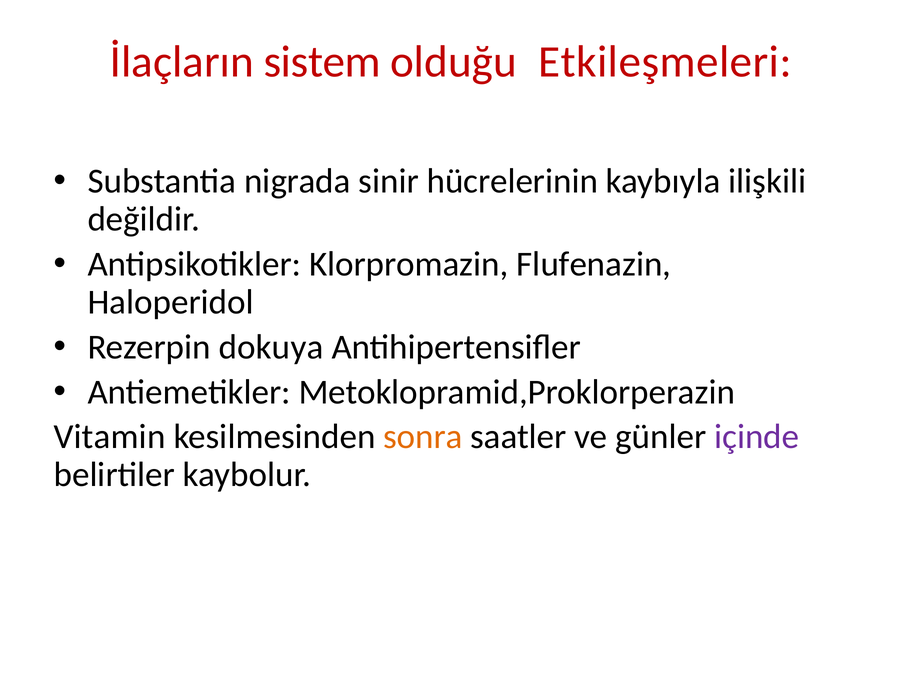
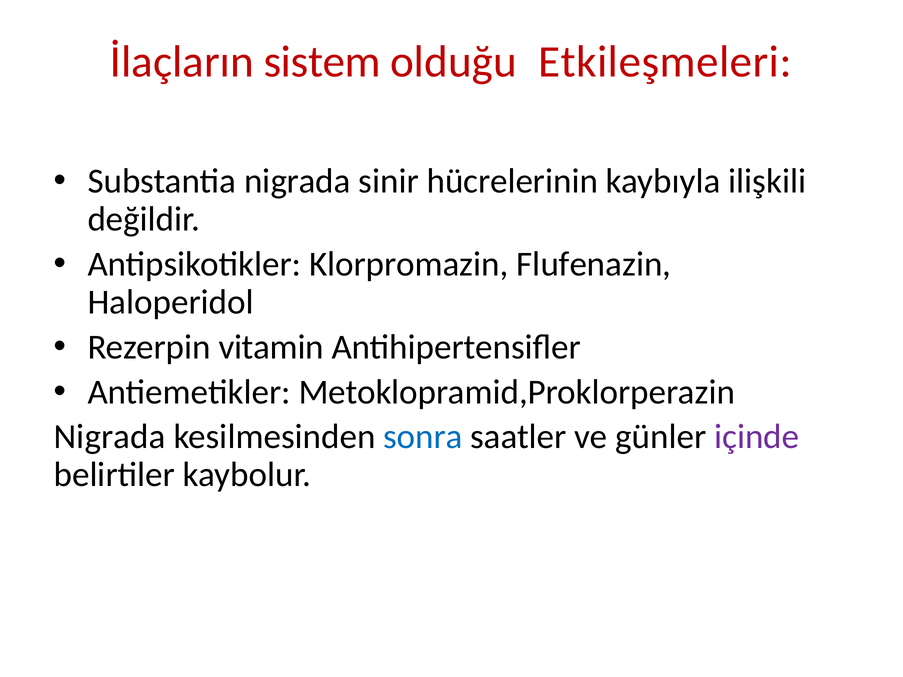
dokuya: dokuya -> vitamin (271, 347)
Vitamin: Vitamin -> Nigrada (110, 437)
sonra colour: orange -> blue (423, 437)
